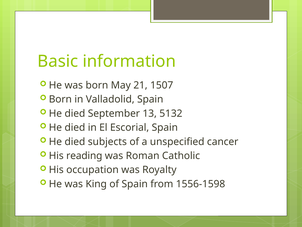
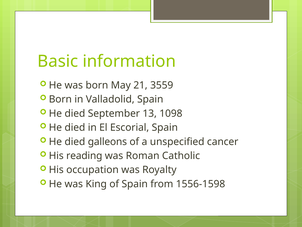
1507: 1507 -> 3559 (162, 85)
5132: 5132 -> 1098 (171, 113)
subjects: subjects -> galleons (107, 141)
